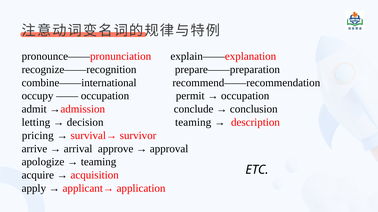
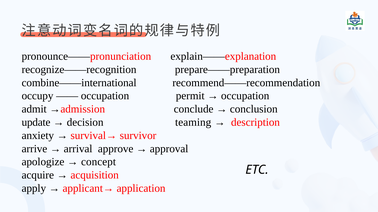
letting: letting -> update (36, 123)
pricing: pricing -> anxiety (38, 136)
teaming: teaming -> concept (99, 162)
